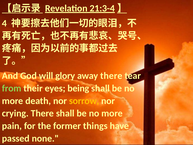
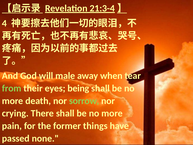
glory: glory -> male (65, 76)
away there: there -> when (111, 76)
sorrow colour: yellow -> light green (84, 101)
